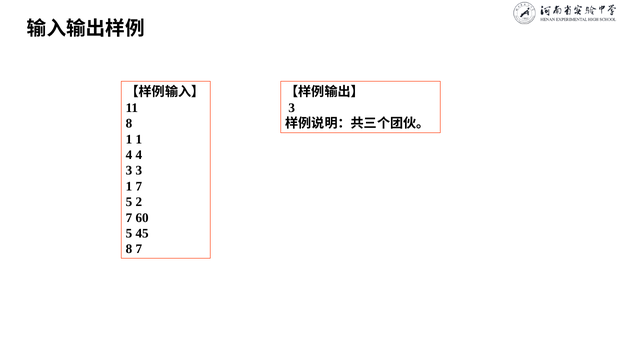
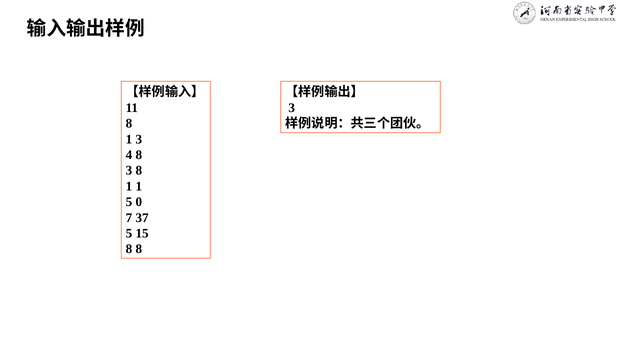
1 1: 1 -> 3 (139, 139)
4 4: 4 -> 8 (139, 155)
3 3: 3 -> 8 (139, 171)
1 7: 7 -> 1 (139, 186)
2: 2 -> 0 (139, 202)
60: 60 -> 37 (142, 218)
45: 45 -> 15 (142, 234)
8 7: 7 -> 8 (139, 249)
